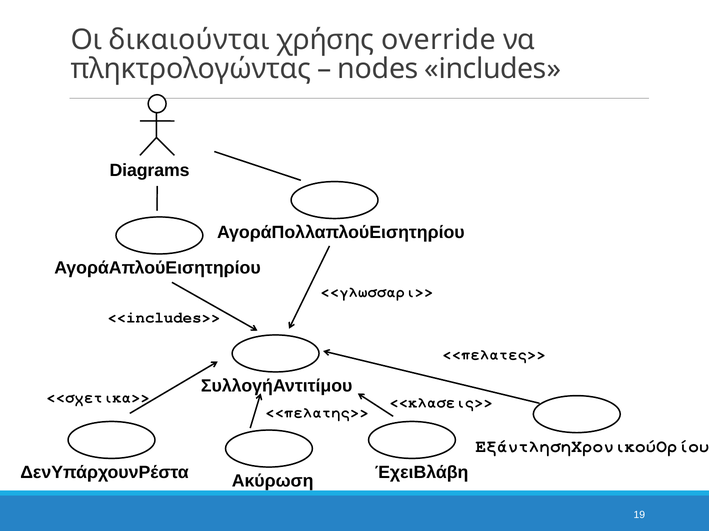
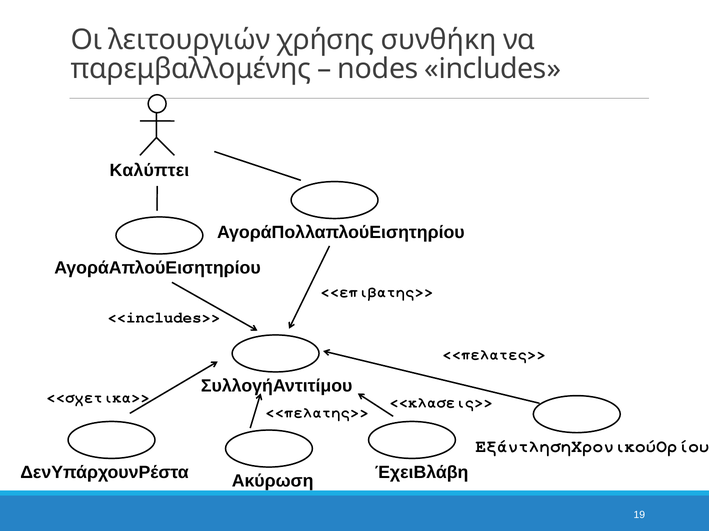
δικαιούνται: δικαιούνται -> λειτουργιών (189, 40)
override: override -> συνθήκη (439, 40)
πληκτρολογώντας: πληκτρολογώντας -> παρεμβαλλομένης (191, 69)
Diagrams: Diagrams -> Καλύπτει (149, 171)
<<γλωσσάρι>>: <<γλωσσάρι>> -> <<επιβάτης>> (377, 293)
